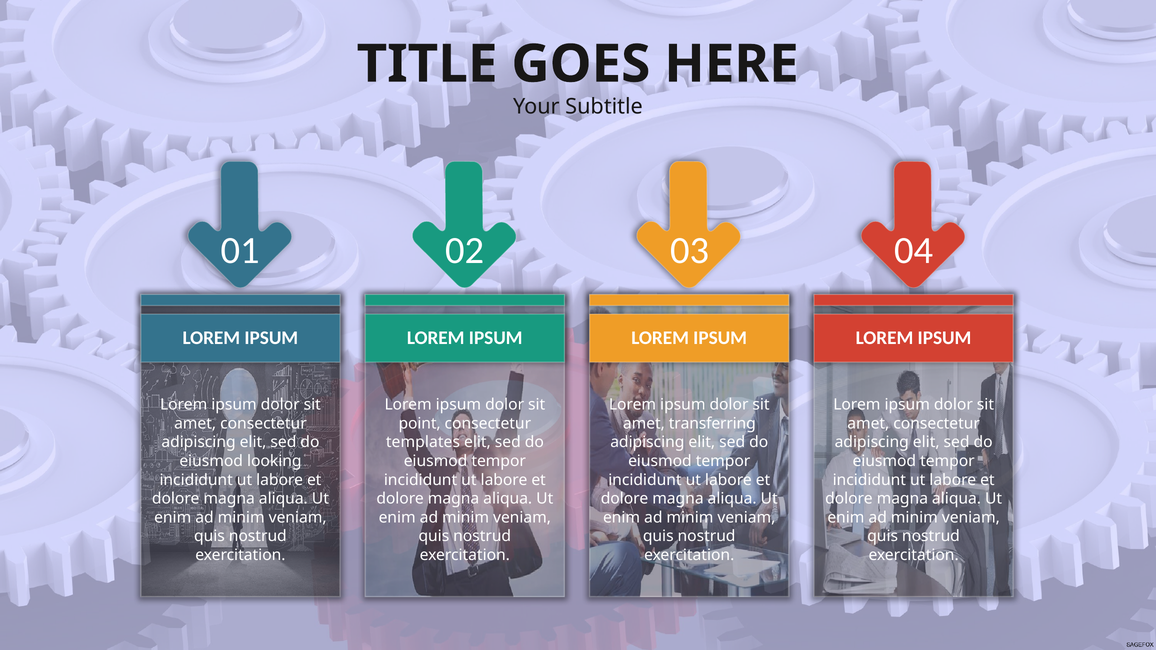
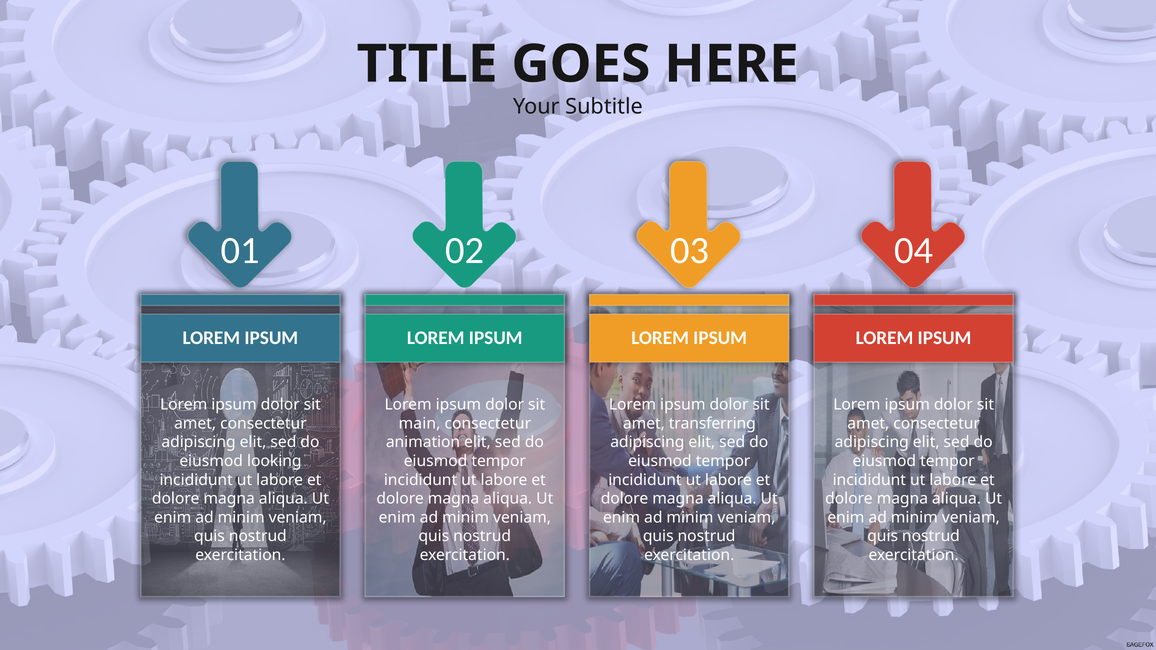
point: point -> main (419, 424)
templates: templates -> animation (423, 442)
